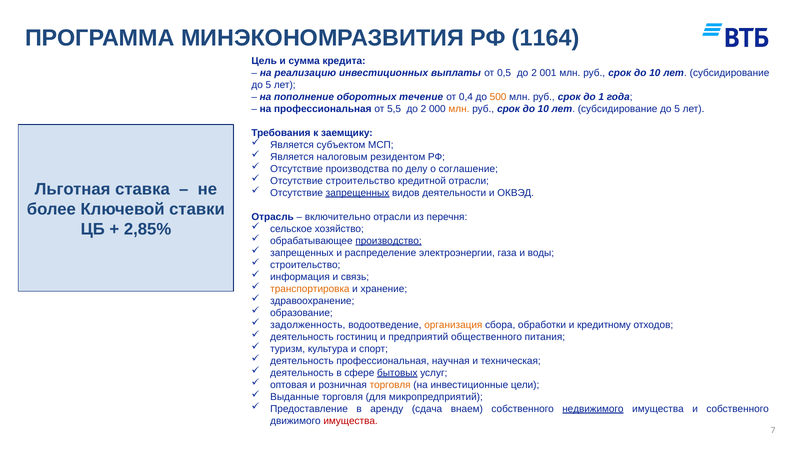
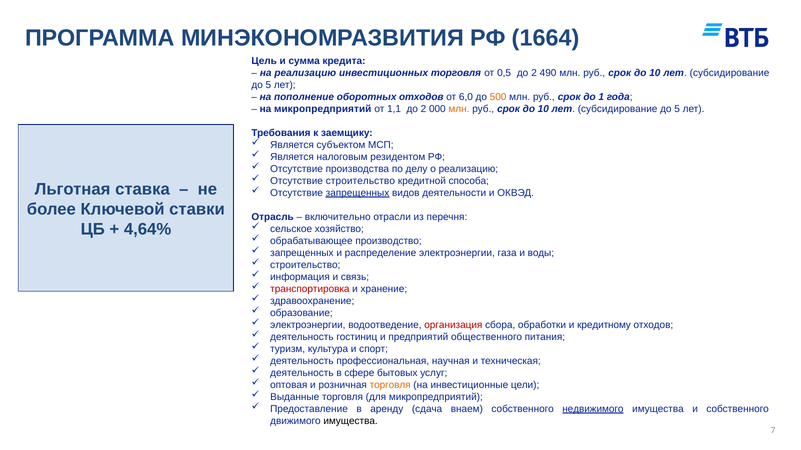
1164: 1164 -> 1664 (546, 38)
инвестиционных выплаты: выплаты -> торговля (456, 73)
001: 001 -> 490 (548, 73)
оборотных течение: течение -> отходов (421, 97)
0,4: 0,4 -> 6,0 (466, 97)
на профессиональная: профессиональная -> микропредприятий (323, 109)
5,5: 5,5 -> 1,1 (394, 109)
о соглашение: соглашение -> реализацию (468, 169)
кредитной отрасли: отрасли -> способа (469, 181)
2,85%: 2,85% -> 4,64% (148, 229)
производство underline: present -> none (389, 241)
транспортировка colour: orange -> red (310, 289)
задолженность: задолженность -> электроэнергии (308, 325)
организация colour: orange -> red (453, 325)
бытовых underline: present -> none (397, 373)
имущества colour: red -> black (351, 421)
